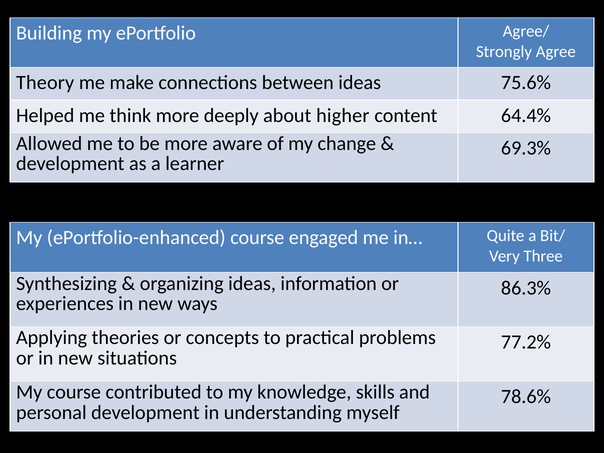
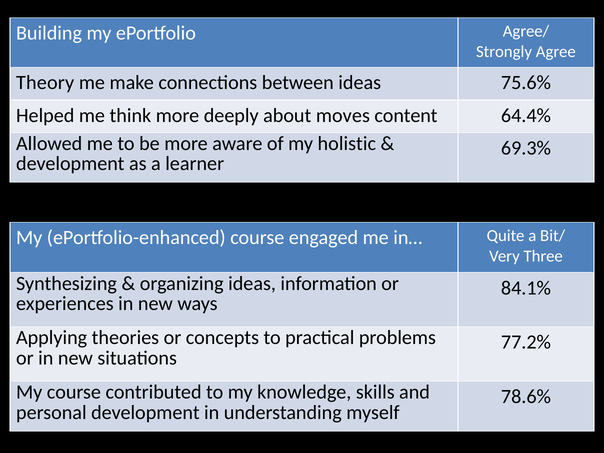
higher: higher -> moves (343, 115)
change: change -> holistic (347, 144)
86.3%: 86.3% -> 84.1% (526, 288)
